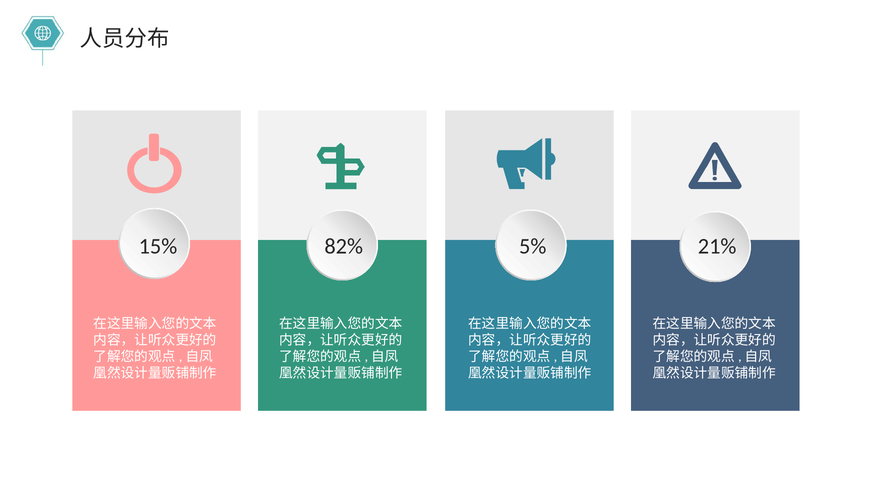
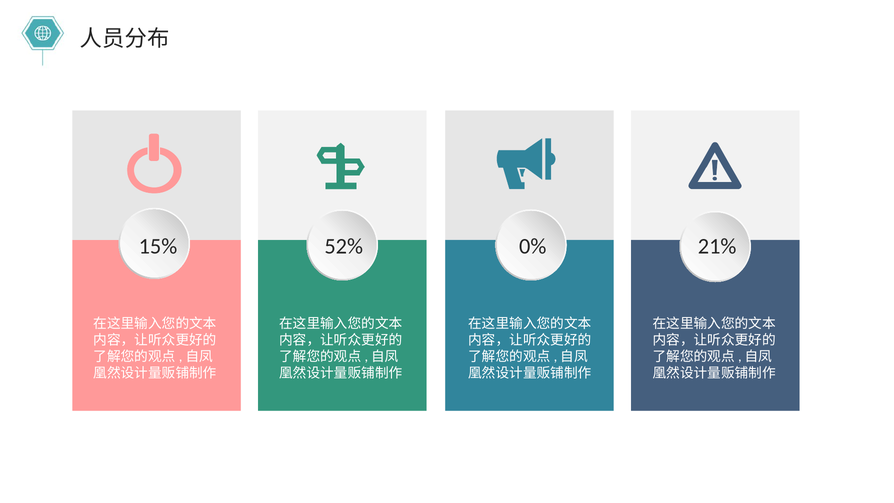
82%: 82% -> 52% (344, 246)
5%: 5% -> 0% (533, 246)
